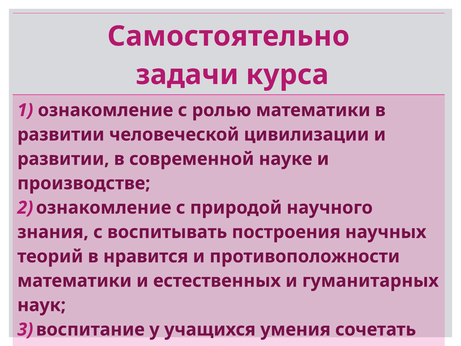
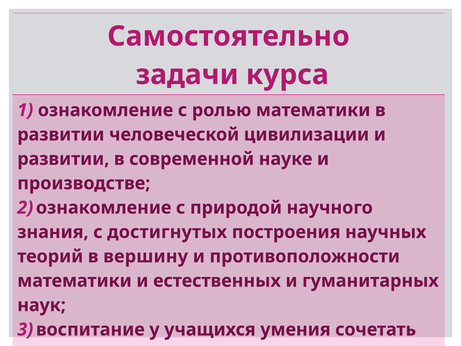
воспитывать: воспитывать -> достигнутых (167, 232)
нравится: нравится -> вершину (146, 256)
